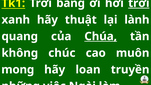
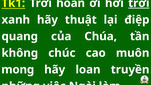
bằng: bằng -> hoàn (71, 3)
lành: lành -> điệp (137, 20)
Chúa underline: present -> none (101, 36)
